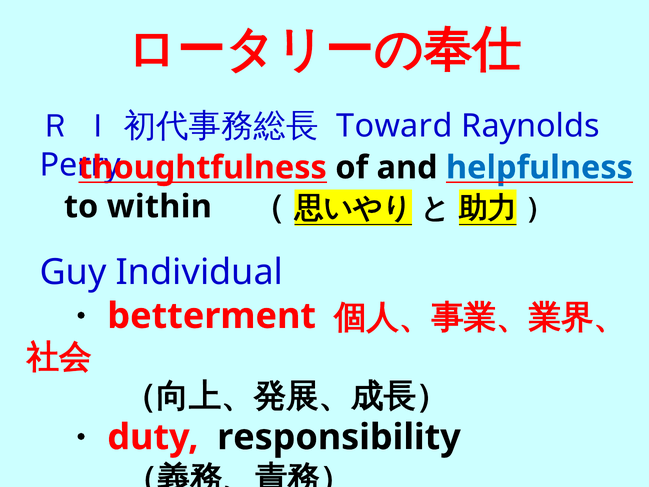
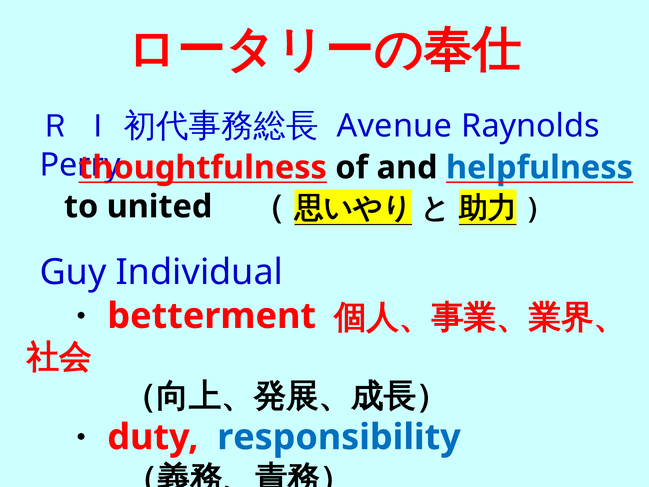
Toward: Toward -> Avenue (394, 126)
within: within -> united (160, 207)
responsibility colour: black -> blue (339, 437)
